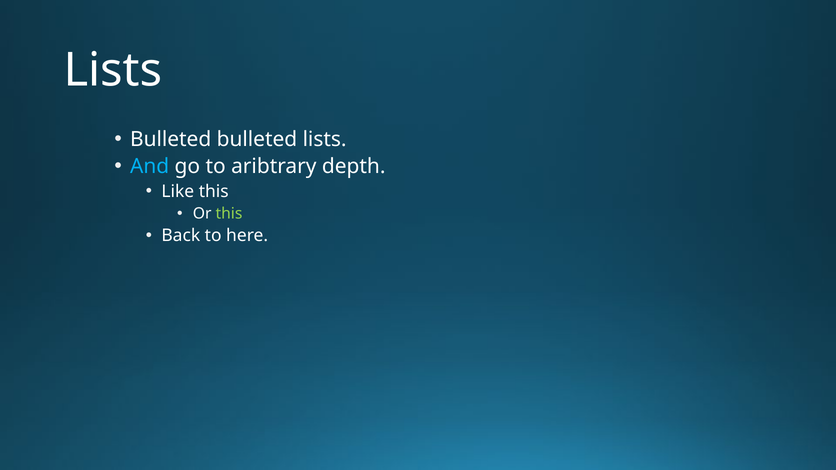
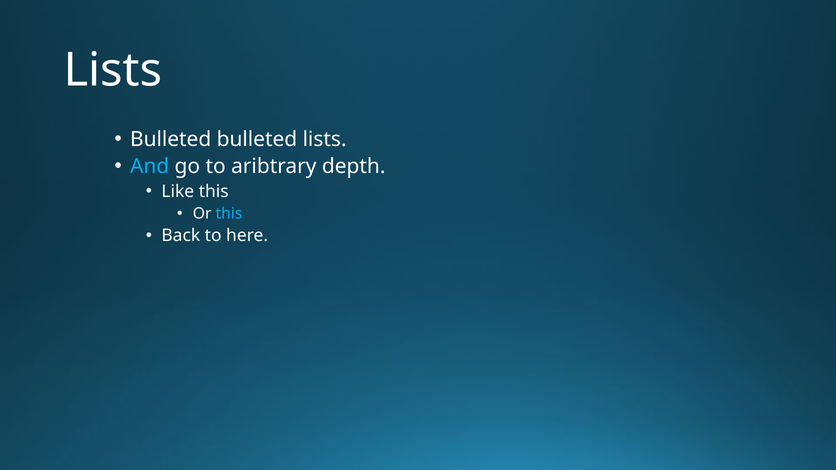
this colour: light green -> light blue (229, 214)
